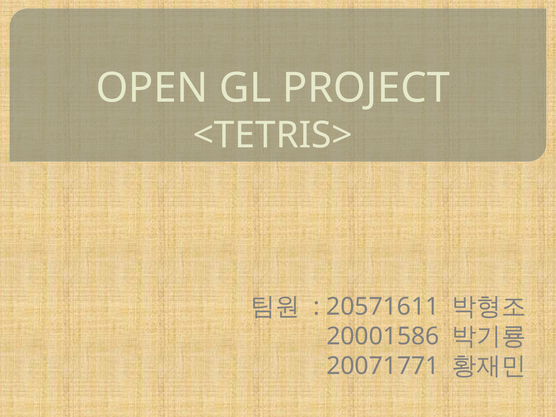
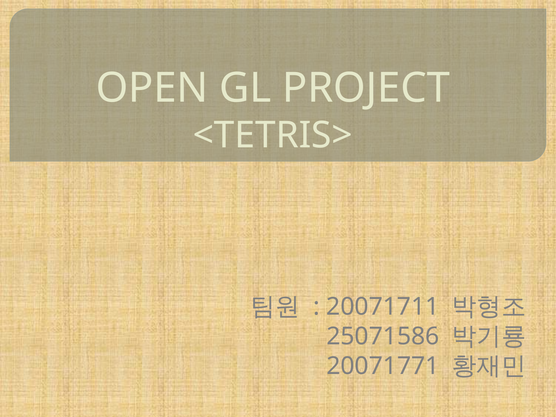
20571611: 20571611 -> 20071711 (383, 307)
20001586: 20001586 -> 25071586 (383, 336)
